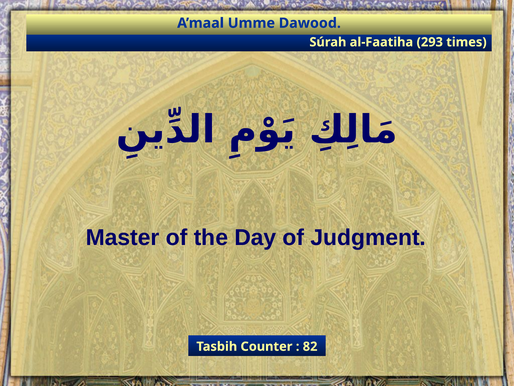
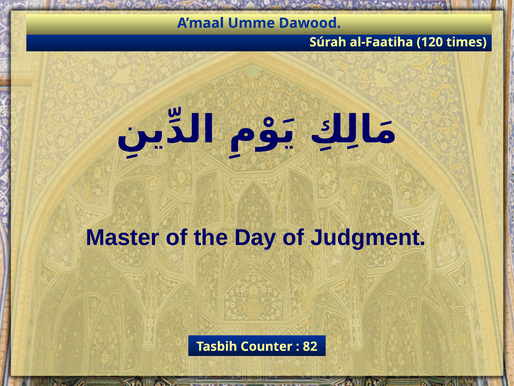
293: 293 -> 120 (430, 42)
